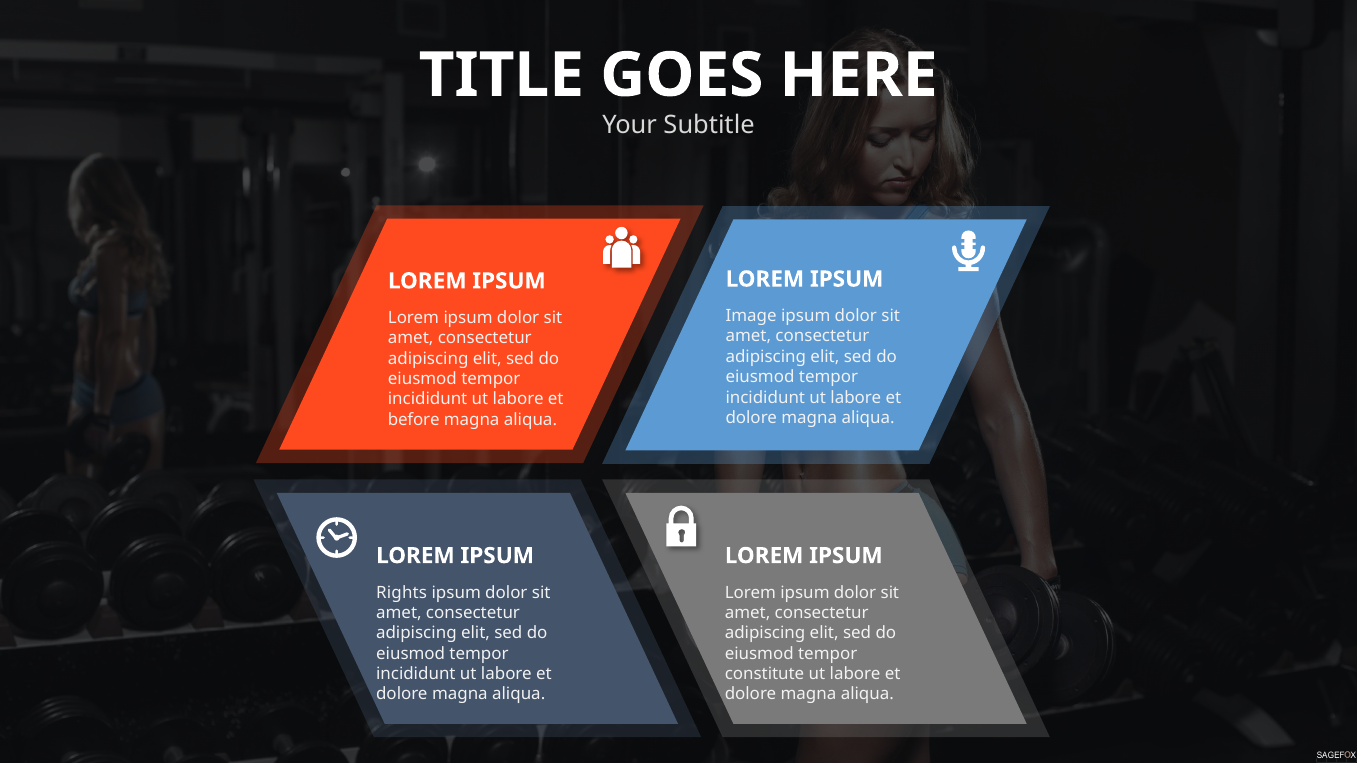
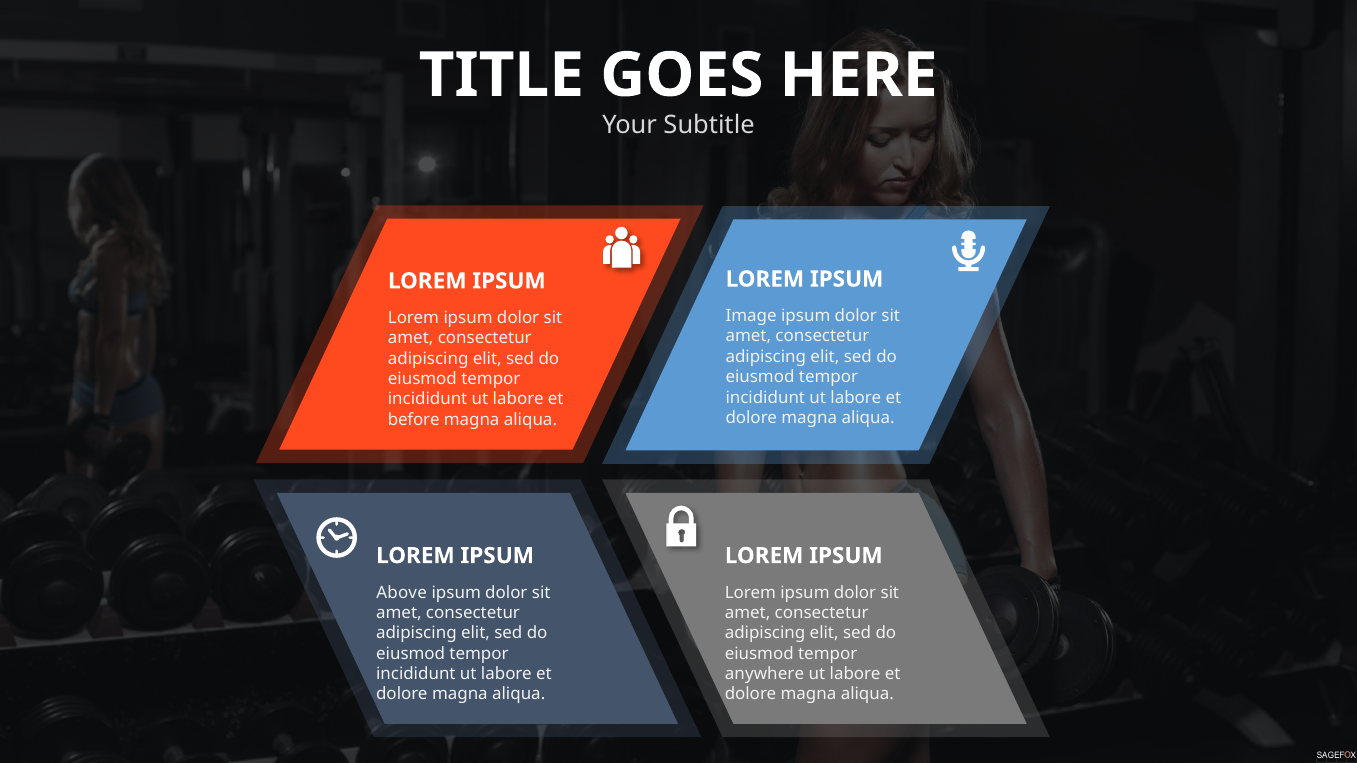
Rights: Rights -> Above (402, 593)
constitute: constitute -> anywhere (764, 674)
